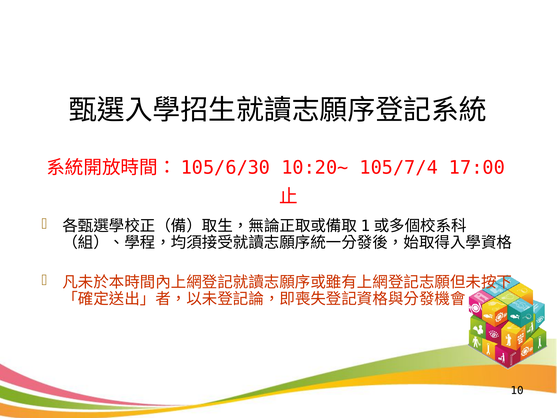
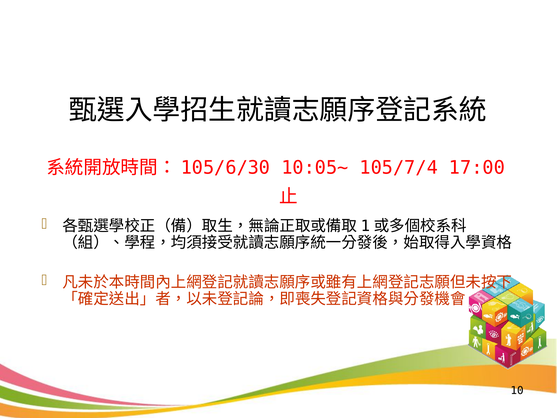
10:20~: 10:20~ -> 10:05~ (315, 168)
